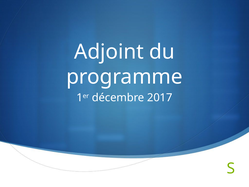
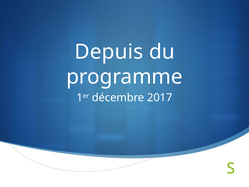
Adjoint: Adjoint -> Depuis (109, 52)
